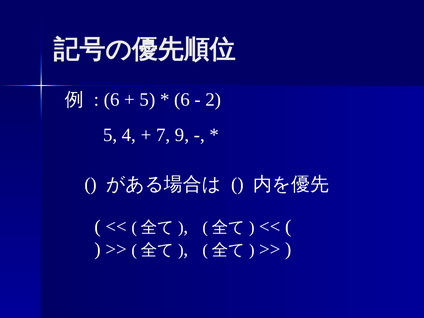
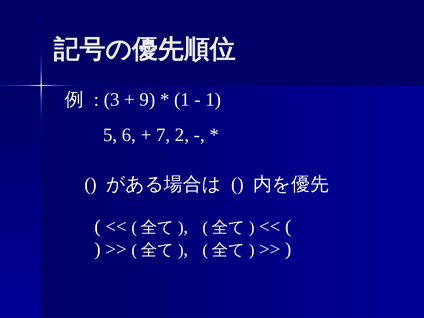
6: 6 -> 3 (112, 100)
5: 5 -> 9 (147, 100)
6: 6 -> 1 (182, 100)
2: 2 -> 1 (213, 100)
4: 4 -> 6 (129, 135)
9: 9 -> 2 (182, 135)
